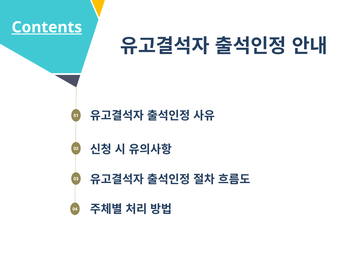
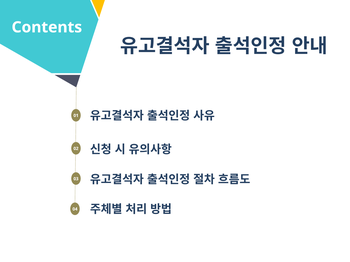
Contents underline: present -> none (47, 27)
